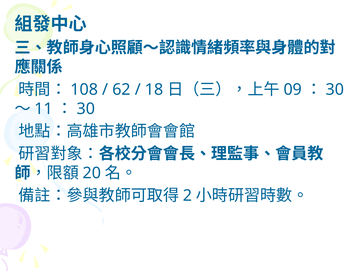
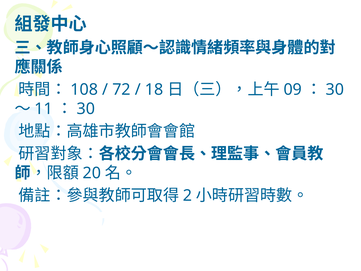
62: 62 -> 72 (121, 89)
